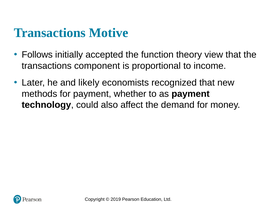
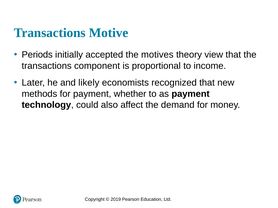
Follows: Follows -> Periods (37, 55)
function: function -> motives (157, 55)
